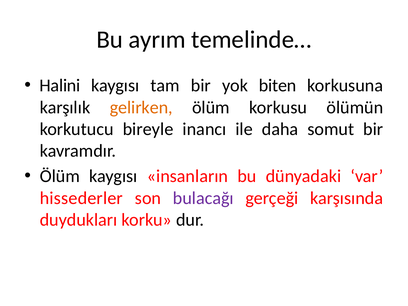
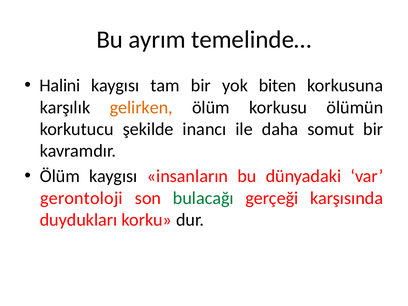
bireyle: bireyle -> şekilde (148, 129)
hissederler: hissederler -> gerontoloji (81, 198)
bulacağı colour: purple -> green (203, 198)
